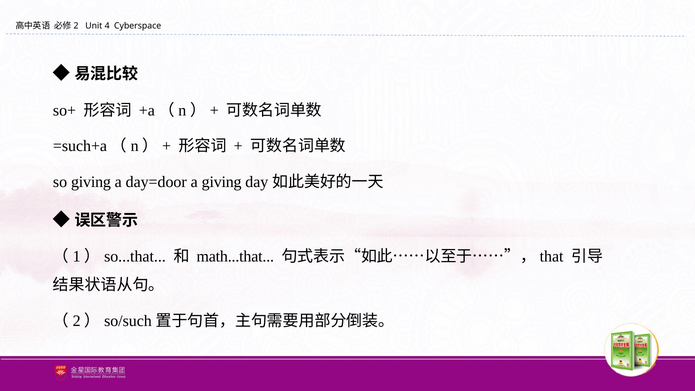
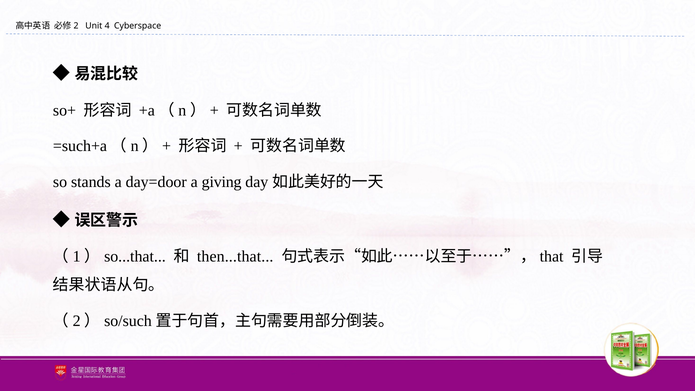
so giving: giving -> stands (91, 182)
math...that: math...that -> then...that (235, 256)
